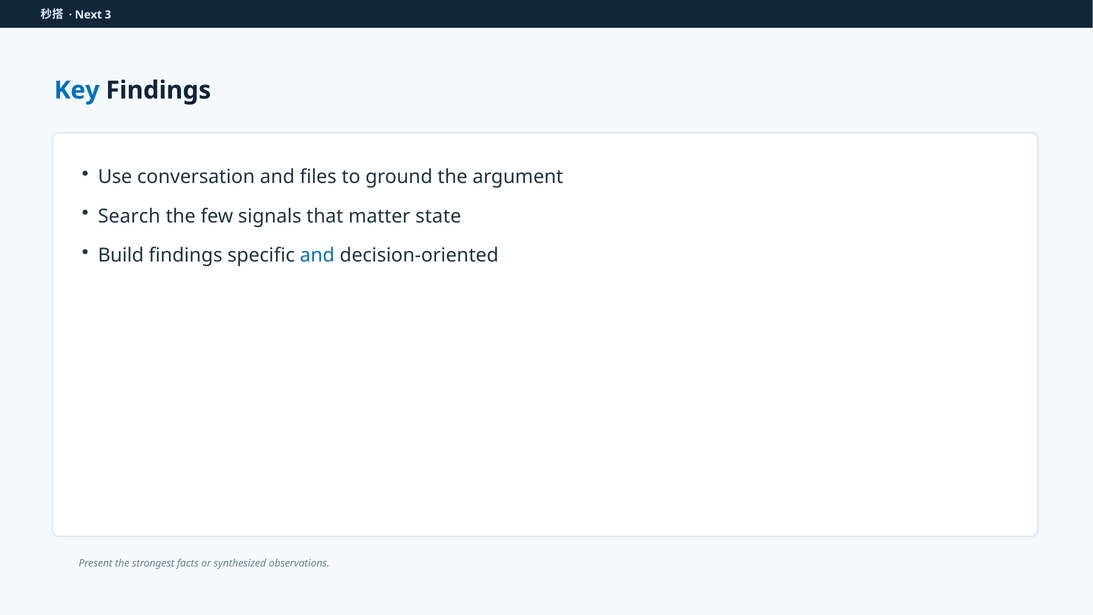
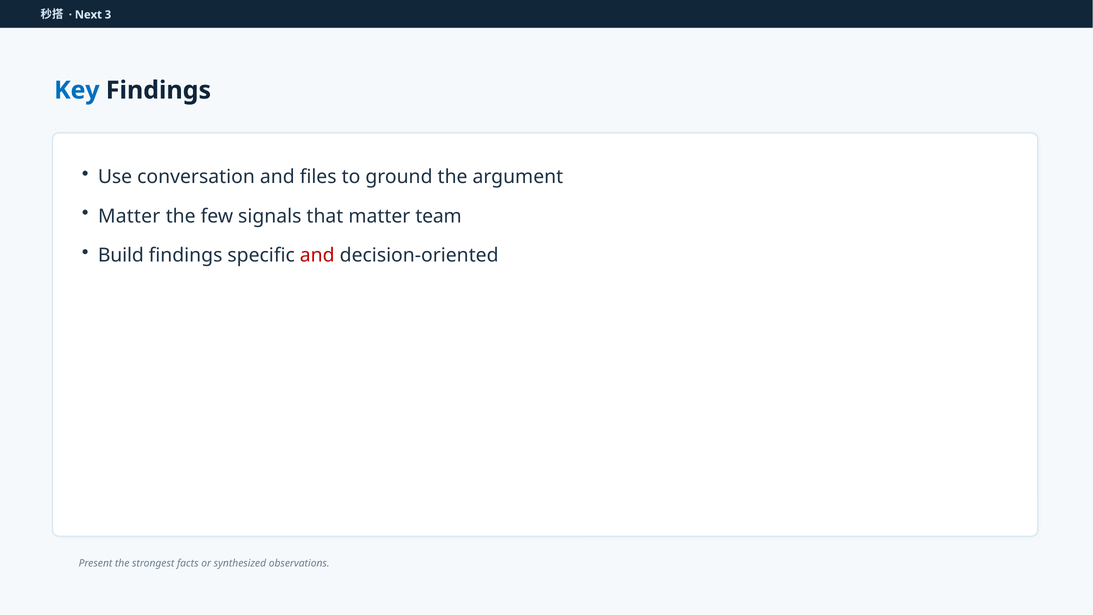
Search: Search -> Matter (129, 216)
state: state -> team (439, 216)
and colour: blue -> red (317, 255)
